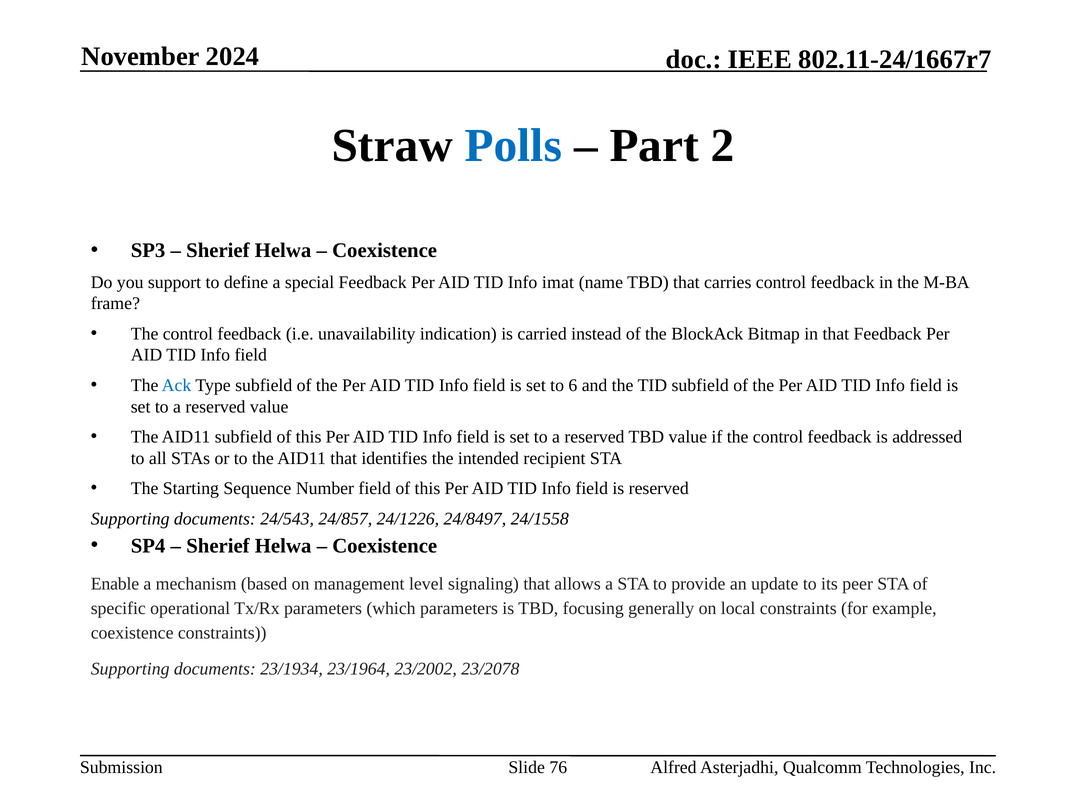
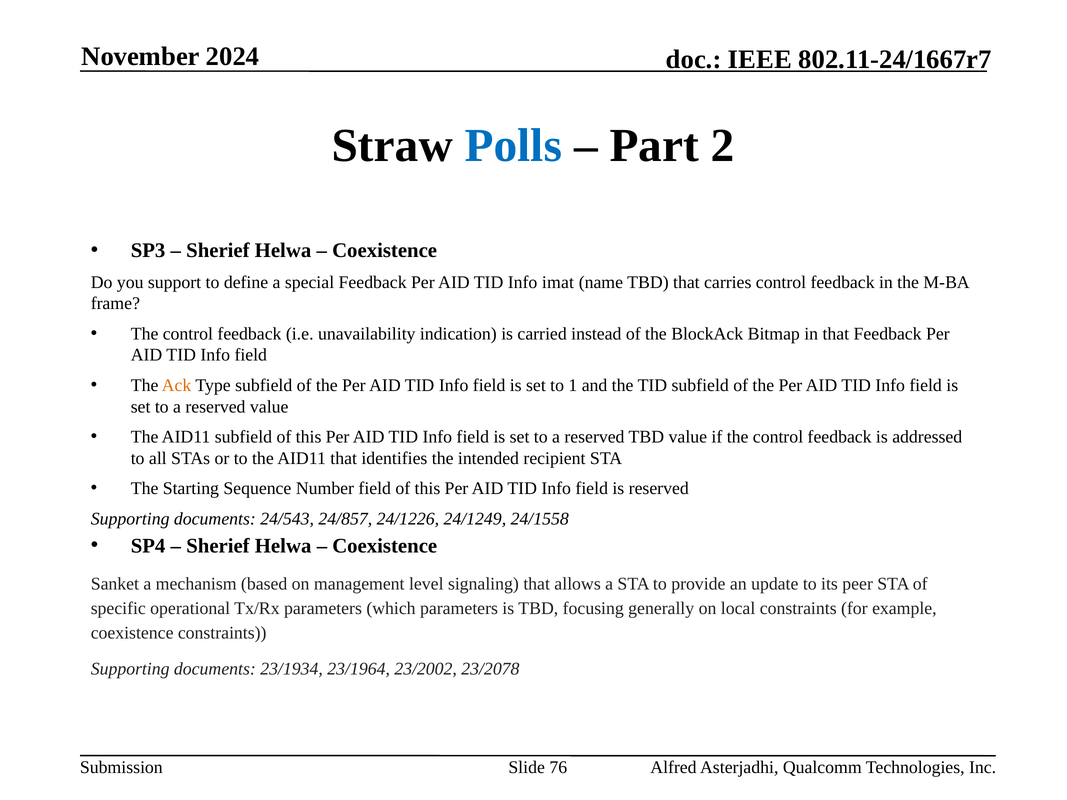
Ack colour: blue -> orange (177, 385)
6: 6 -> 1 (573, 385)
24/8497: 24/8497 -> 24/1249 (475, 519)
Enable: Enable -> Sanket (115, 584)
